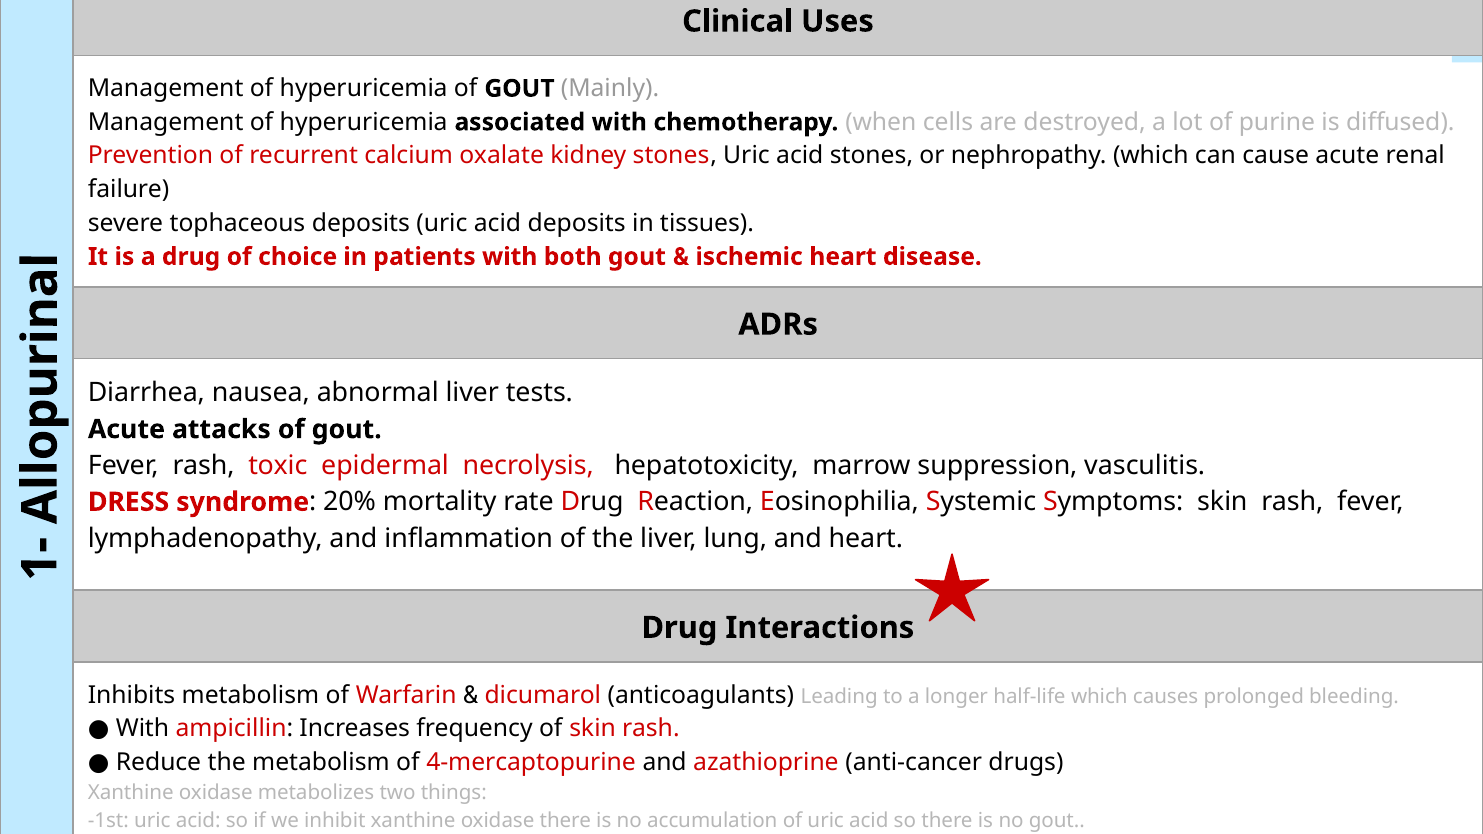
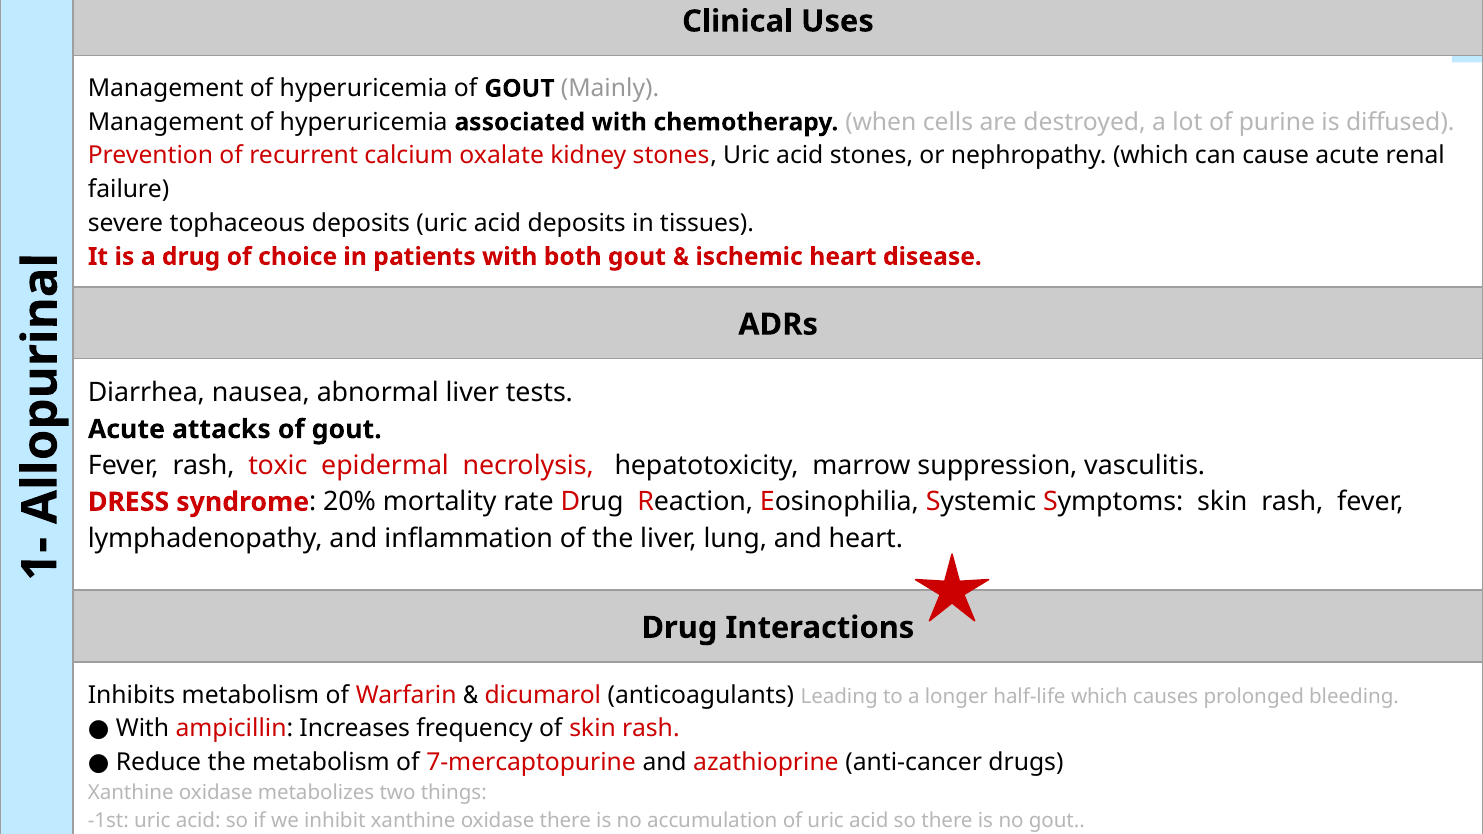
4-mercaptopurine: 4-mercaptopurine -> 7-mercaptopurine (531, 762)
